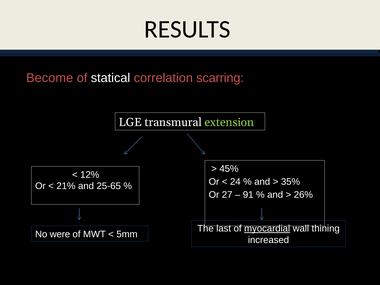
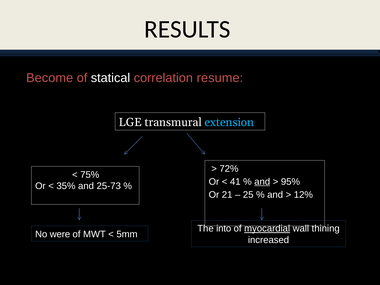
scarring: scarring -> resume (220, 78)
extension colour: light green -> light blue (229, 122)
45%: 45% -> 72% (229, 169)
12%: 12% -> 75% (90, 175)
24: 24 -> 41 (235, 182)
and underline: none -> present (262, 182)
35%: 35% -> 95% (290, 182)
21%: 21% -> 35% (66, 186)
25-65: 25-65 -> 25-73 (109, 186)
27: 27 -> 21 (227, 195)
91: 91 -> 25 (248, 195)
26%: 26% -> 12% (303, 195)
last: last -> into (224, 229)
